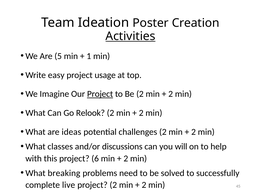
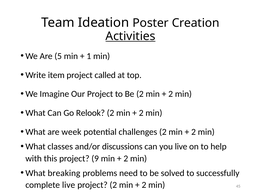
easy: easy -> item (56, 75)
usage: usage -> called (105, 75)
Project underline: present -> none (100, 94)
ideas: ideas -> week (71, 132)
you will: will -> live (181, 147)
6: 6 -> 9 (95, 159)
